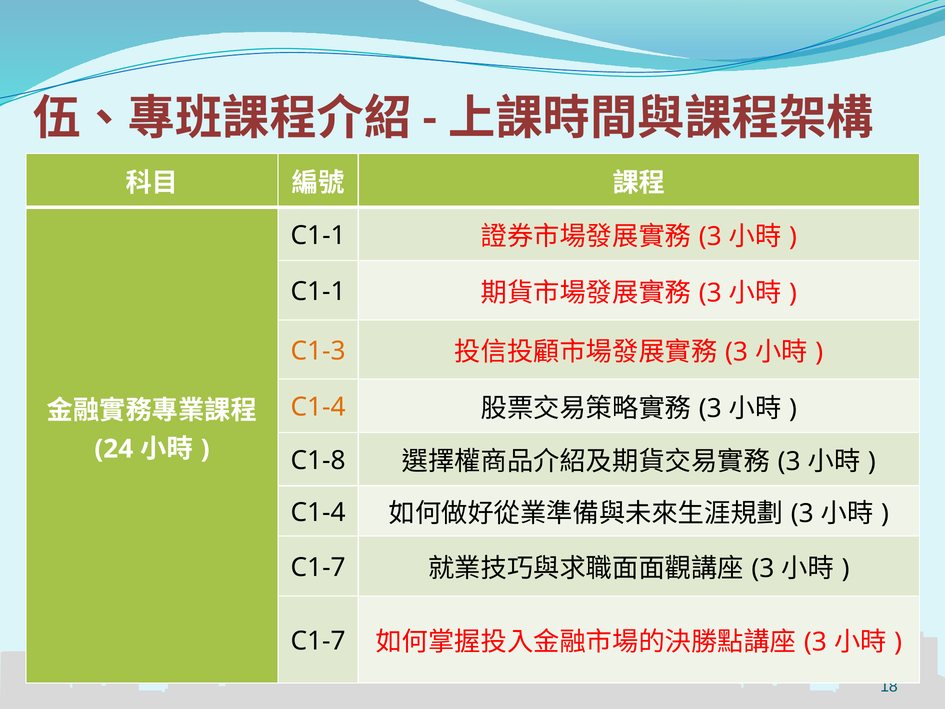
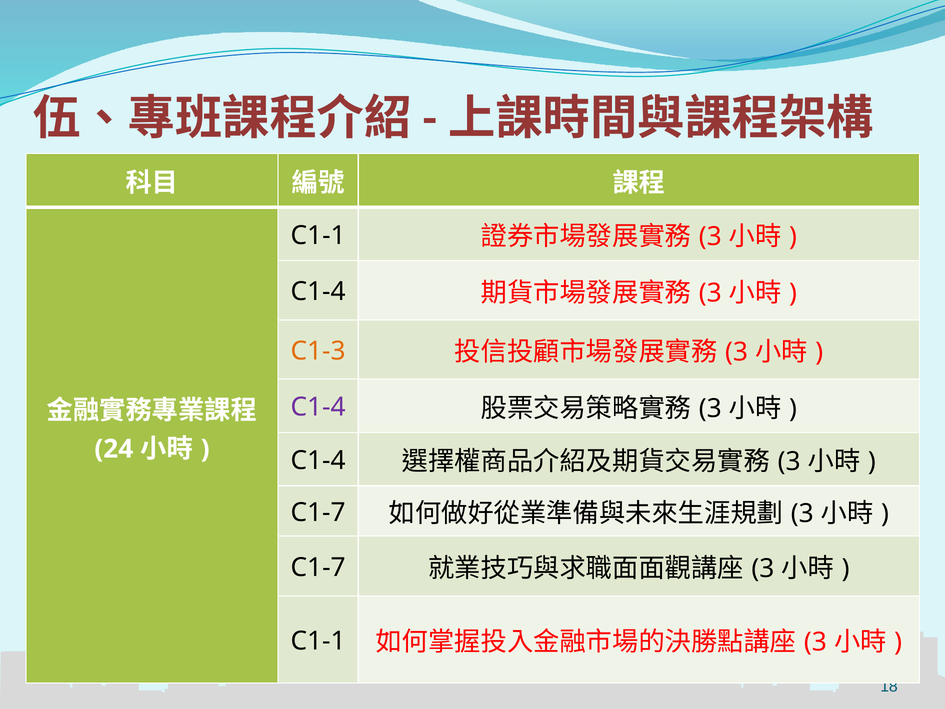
C1-1: C1-1 -> C1-4 (318, 292)
C1-4 colour: orange -> purple (318, 407)
C1-8: C1-8 -> C1-4 (318, 460)
C1-4: C1-4 -> C1-7 (318, 512)
C1-7: C1-7 -> C1-1 (318, 641)
